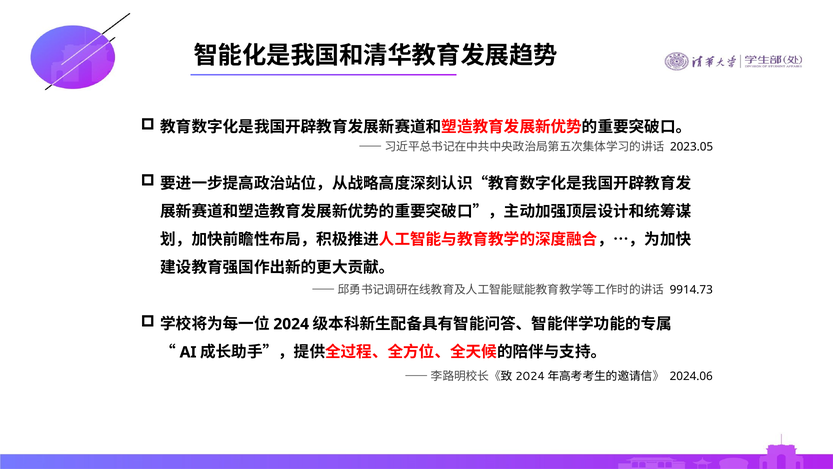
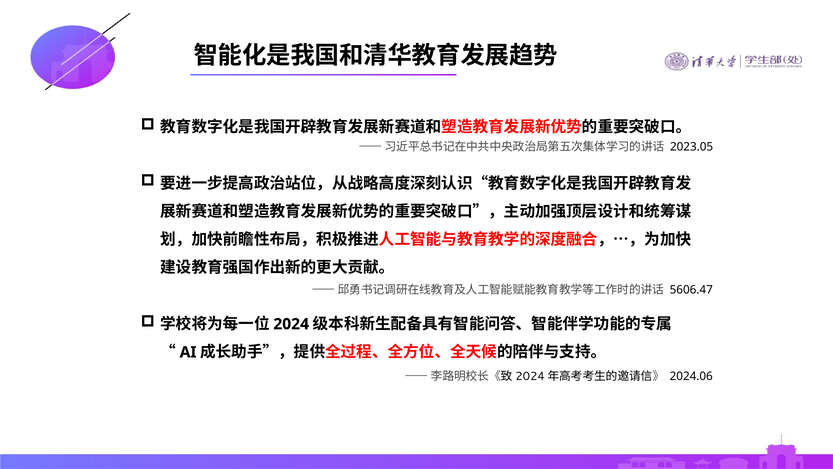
9914.73: 9914.73 -> 5606.47 (691, 289)
